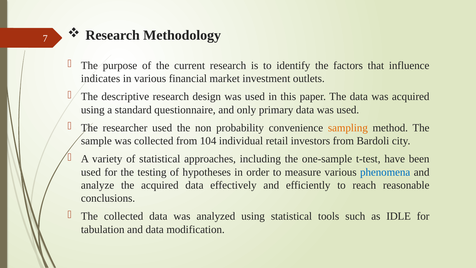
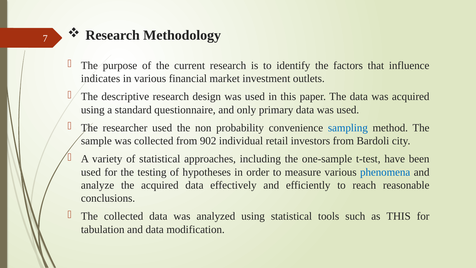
sampling colour: orange -> blue (348, 128)
104: 104 -> 902 (208, 141)
as IDLE: IDLE -> THIS (399, 216)
